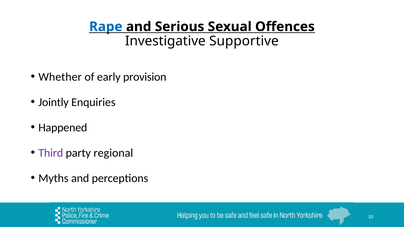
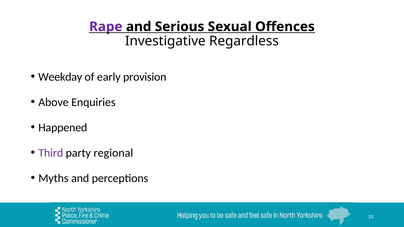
Rape colour: blue -> purple (106, 27)
Supportive: Supportive -> Regardless (244, 41)
Whether: Whether -> Weekday (60, 77)
Jointly: Jointly -> Above (54, 102)
